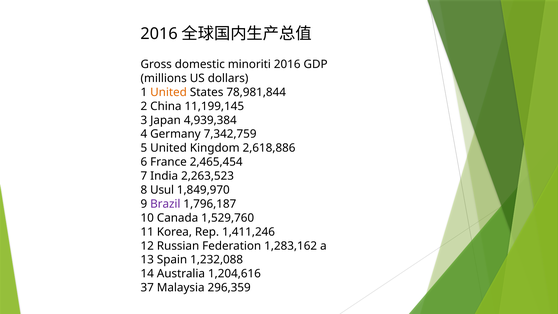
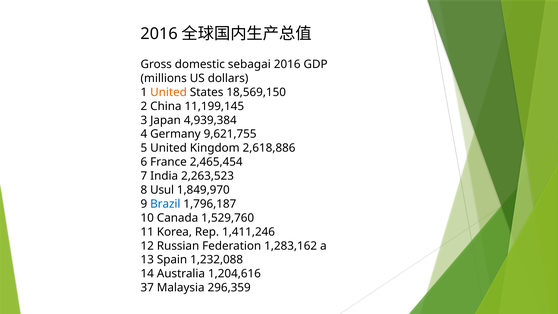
minoriti: minoriti -> sebagai (249, 64)
78,981,844: 78,981,844 -> 18,569,150 (256, 92)
7,342,759: 7,342,759 -> 9,621,755 (230, 134)
Brazil colour: purple -> blue (165, 204)
